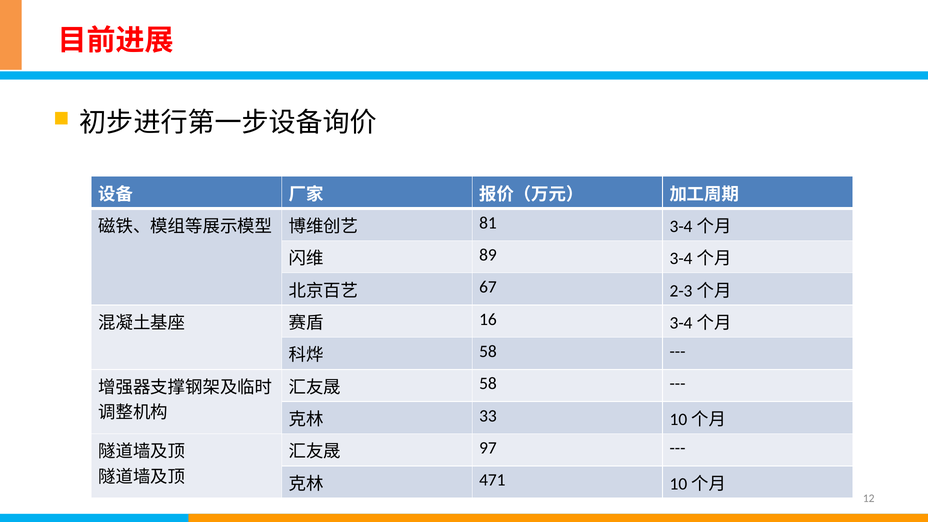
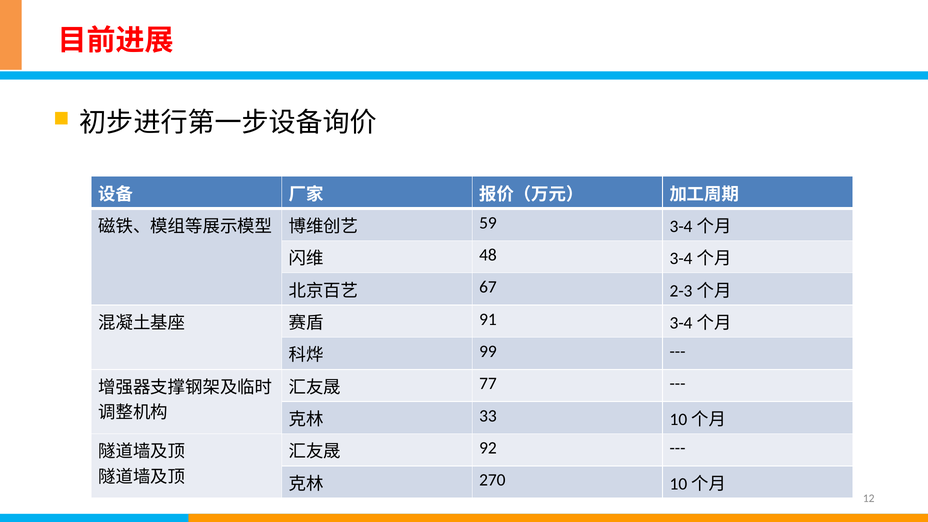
81: 81 -> 59 (488, 223)
89: 89 -> 48 (488, 255)
16: 16 -> 91 (488, 319)
58: 58 -> 99 (488, 351)
58: 58 -> 77 (488, 384)
97: 97 -> 92 (488, 448)
471: 471 -> 270 (492, 480)
